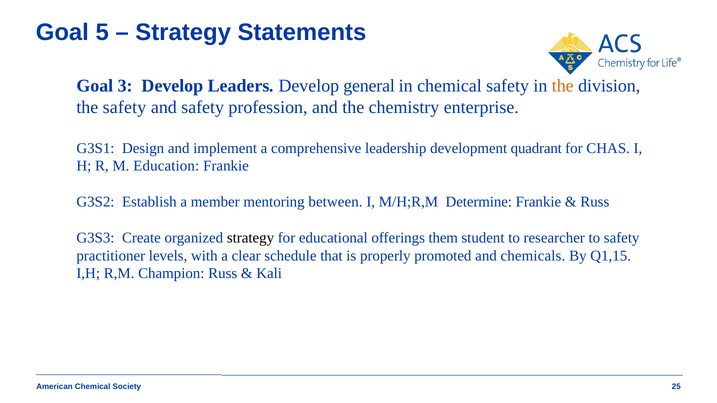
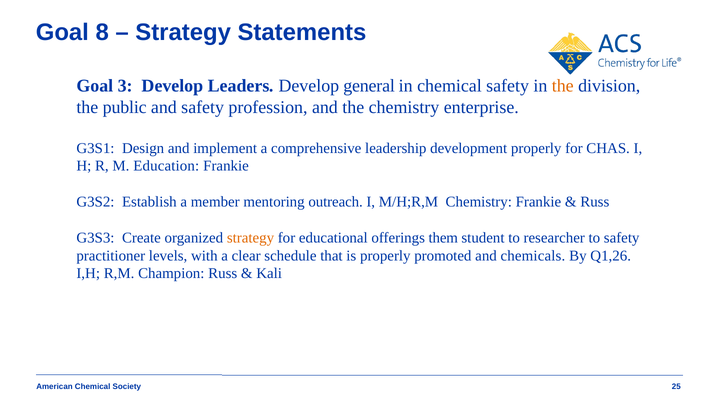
5: 5 -> 8 (102, 33)
the safety: safety -> public (125, 107)
development quadrant: quadrant -> properly (536, 148)
between: between -> outreach (336, 202)
M/H;R,M Determine: Determine -> Chemistry (479, 202)
strategy colour: black -> orange (251, 238)
Q1,15: Q1,15 -> Q1,26 (611, 256)
